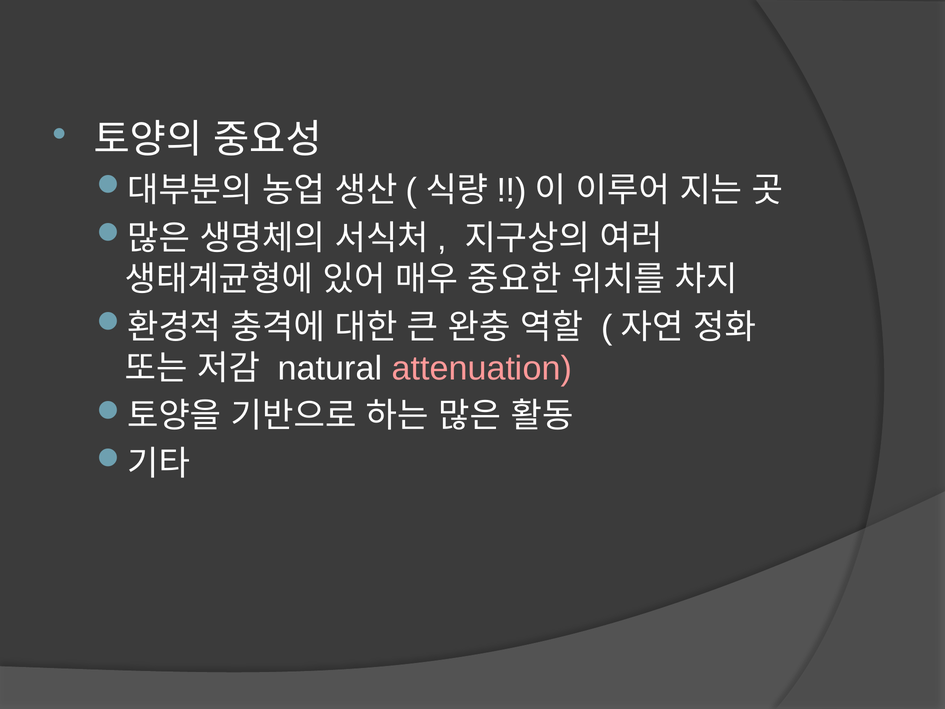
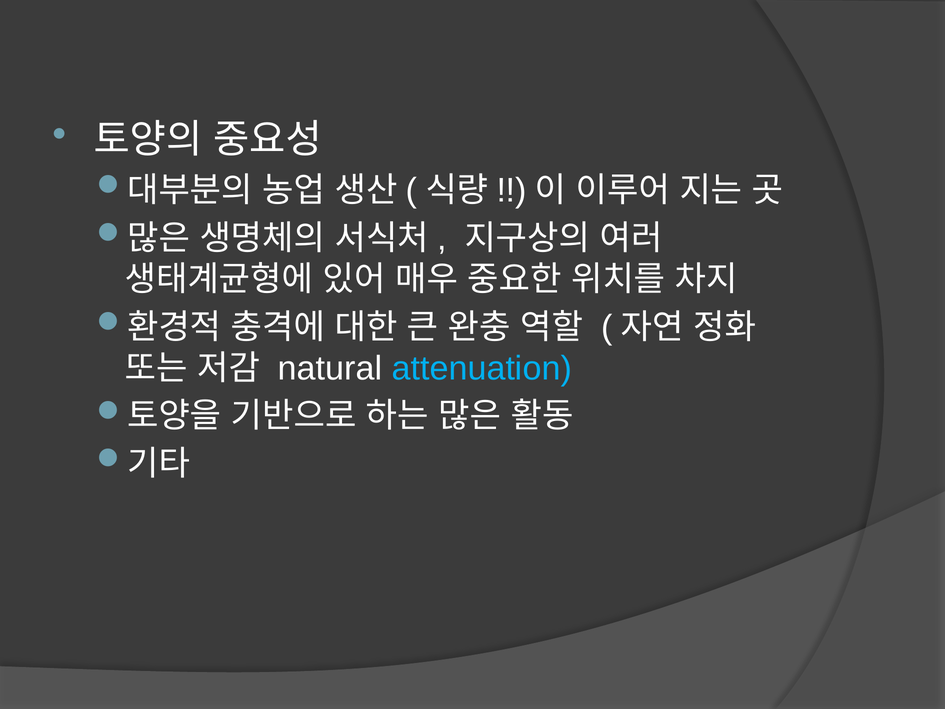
attenuation colour: pink -> light blue (482, 368)
